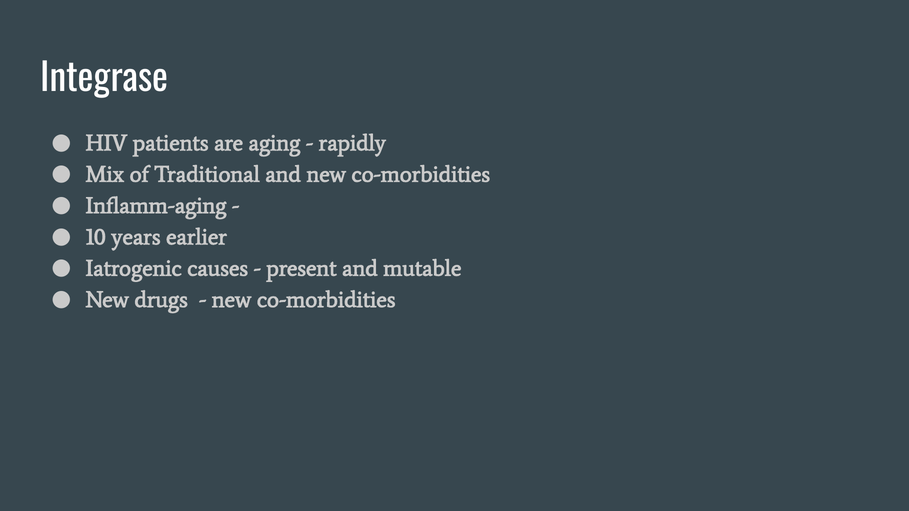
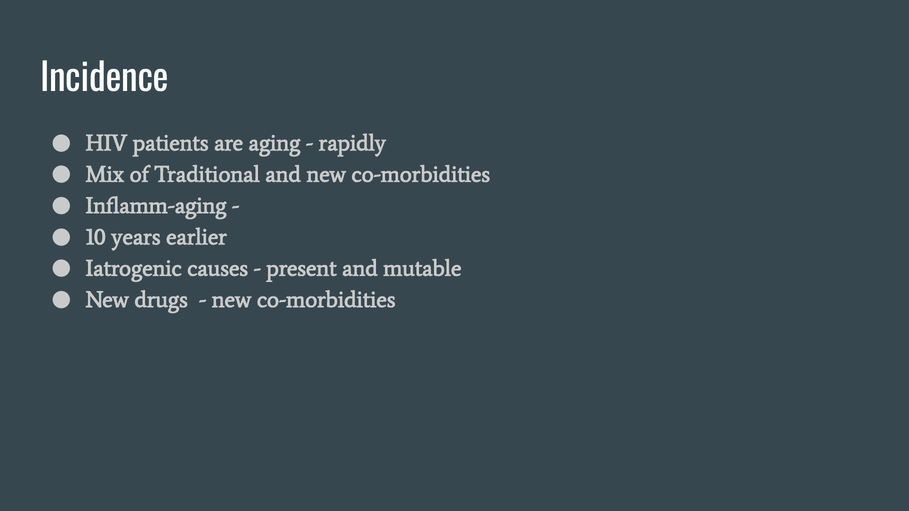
Integrase: Integrase -> Incidence (104, 79)
